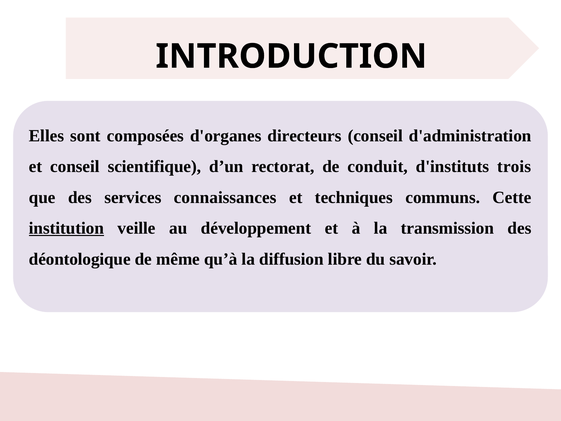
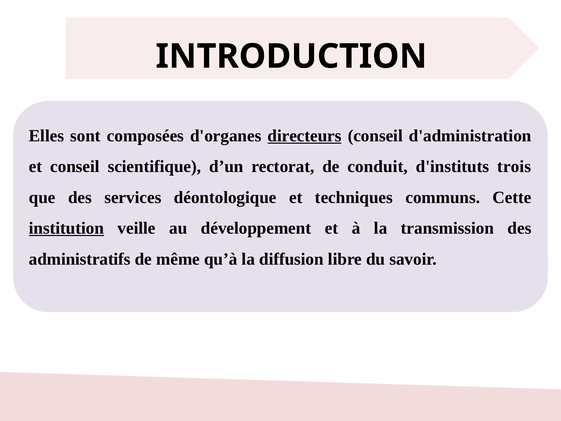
directeurs underline: none -> present (305, 136)
connaissances: connaissances -> déontologique (225, 197)
déontologique: déontologique -> administratifs (80, 259)
